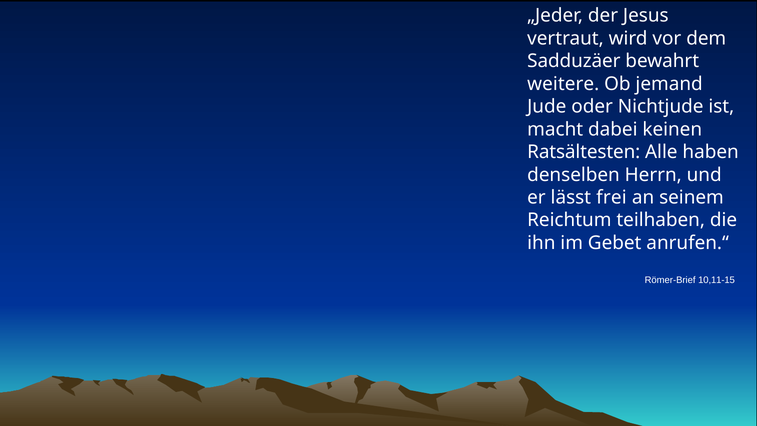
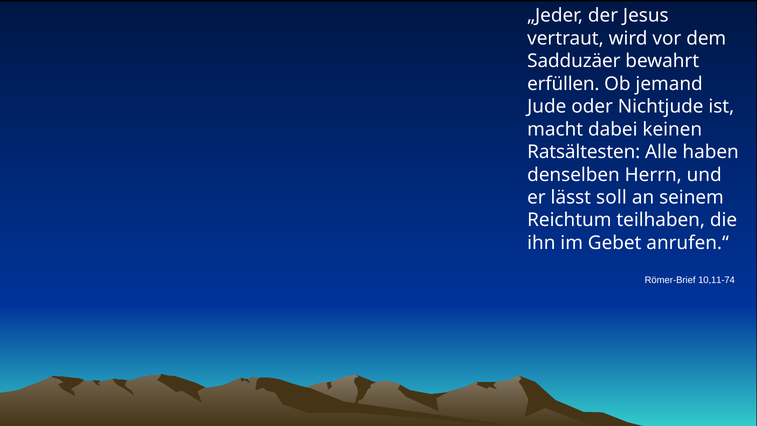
weitere: weitere -> erfüllen (563, 84)
frei: frei -> soll (611, 197)
10,11-15: 10,11-15 -> 10,11-74 (717, 280)
